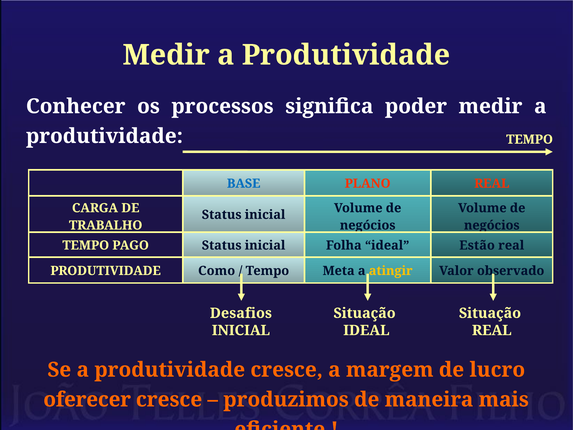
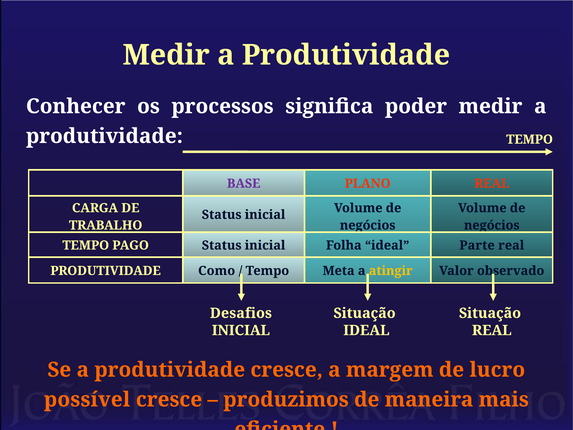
BASE colour: blue -> purple (244, 183)
Estão: Estão -> Parte (477, 245)
oferecer: oferecer -> possível (87, 399)
